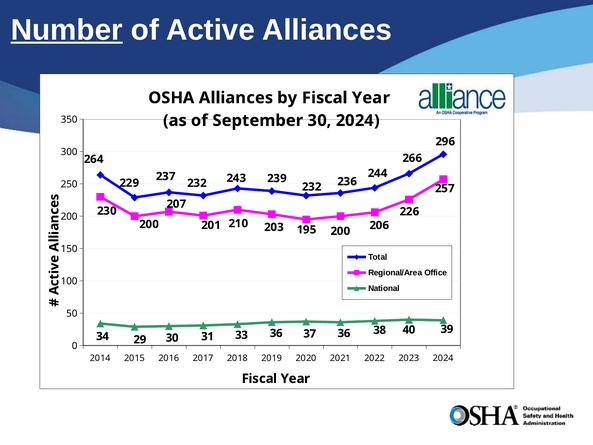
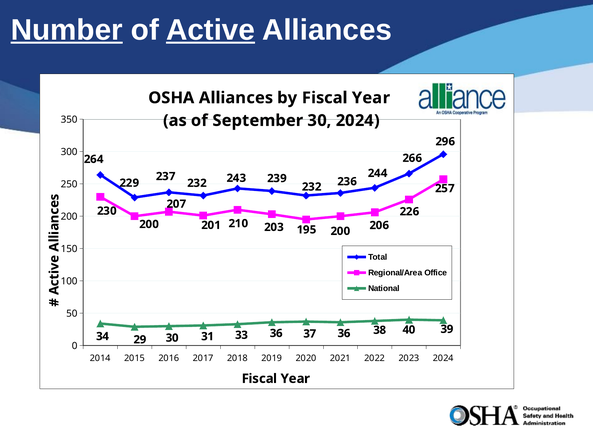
Active underline: none -> present (210, 30)
